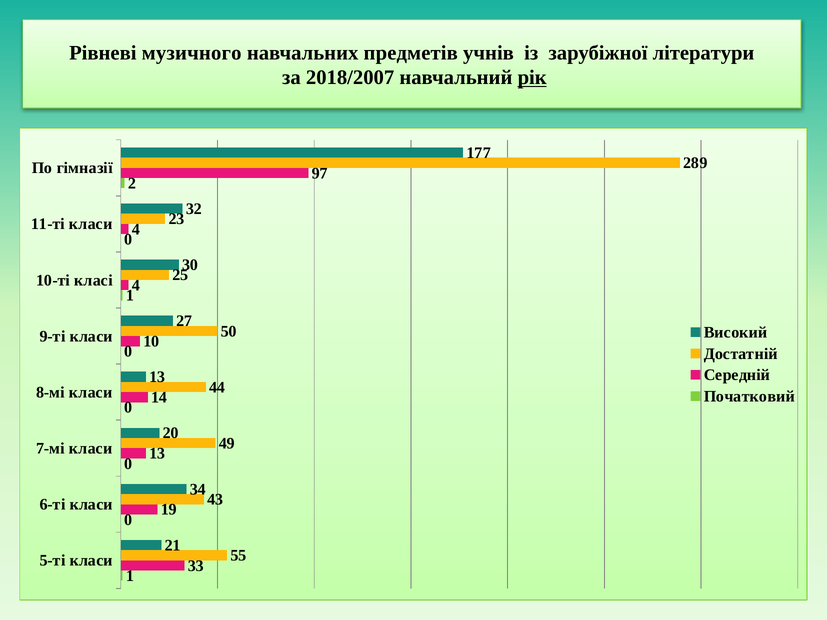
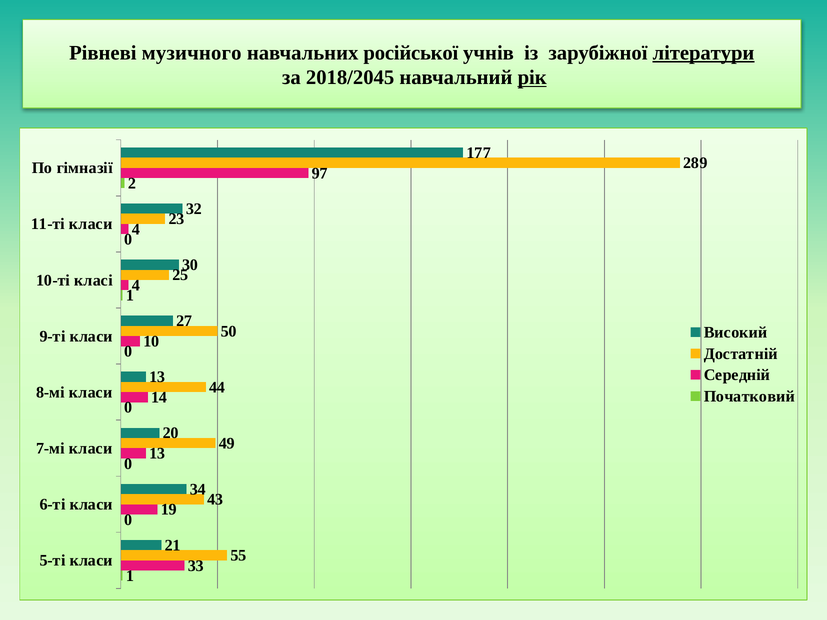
предметів: предметів -> російської (411, 53)
літератури underline: none -> present (704, 53)
2018/2007: 2018/2007 -> 2018/2045 (350, 78)
